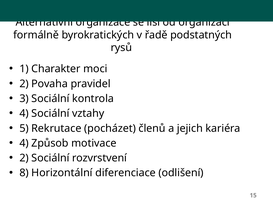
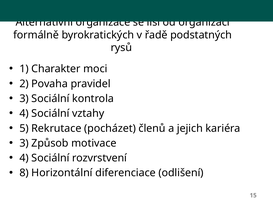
4: 4 -> 3 (24, 143)
2: 2 -> 4 (24, 158)
